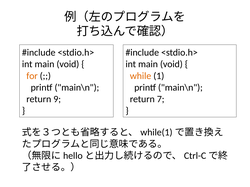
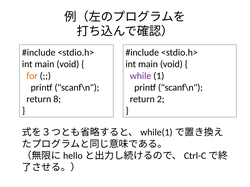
while colour: orange -> purple (141, 76)
main\n: main\n -> scanf\n (77, 88)
main\n: main\n -> scanf\n (180, 88)
9: 9 -> 8 (57, 99)
7: 7 -> 2 (161, 99)
